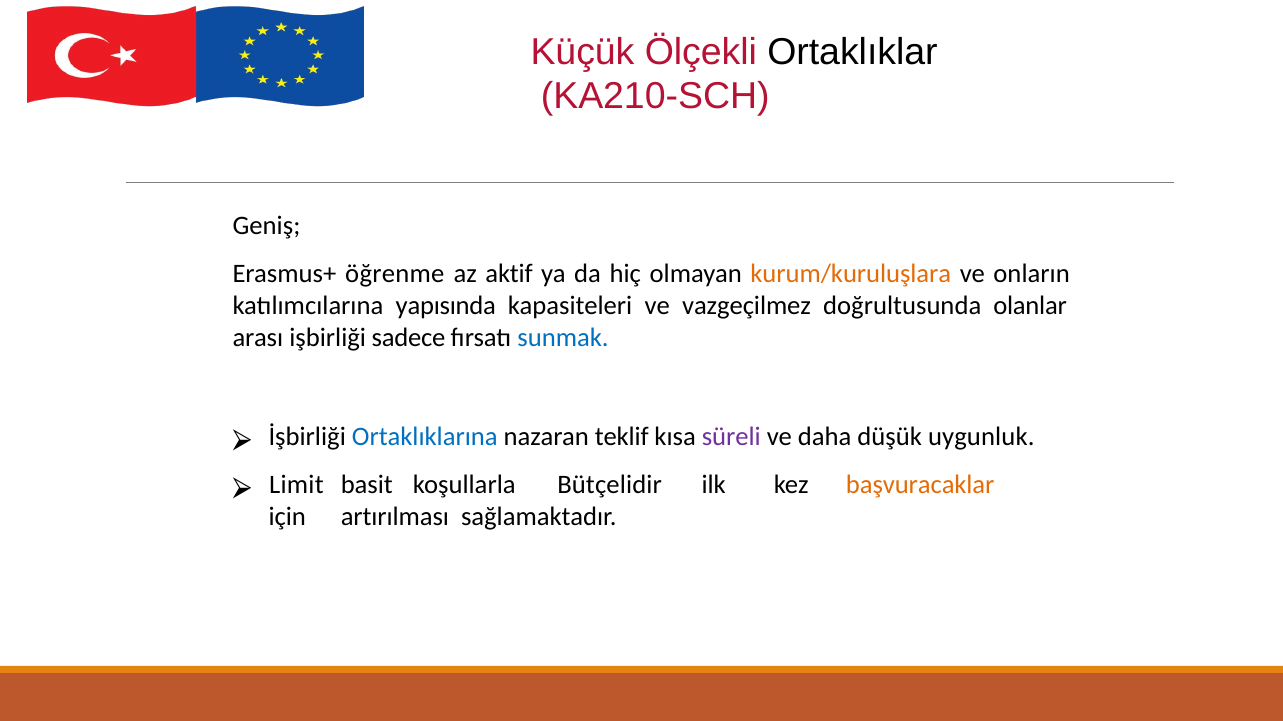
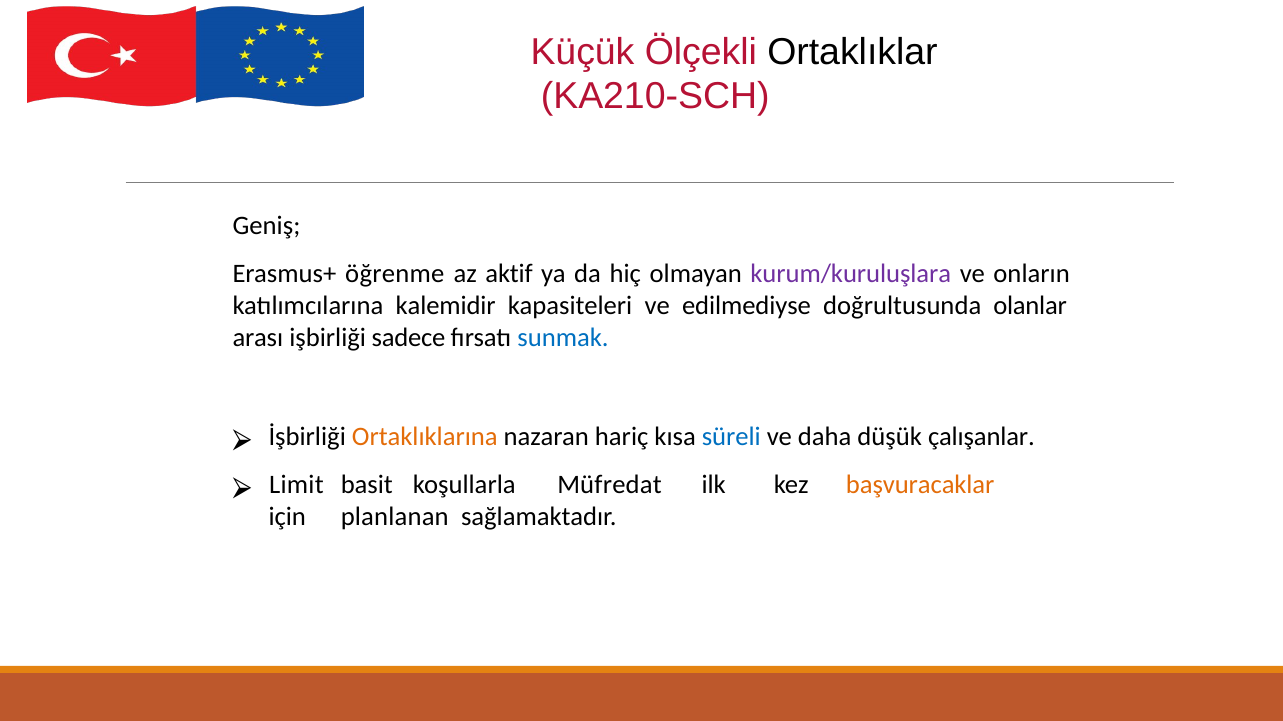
kurum/kuruluşlara colour: orange -> purple (851, 274)
yapısında: yapısında -> kalemidir (446, 306)
vazgeçilmez: vazgeçilmez -> edilmediyse (747, 306)
Ortaklıklarına colour: blue -> orange (425, 437)
teklif: teklif -> hariç (622, 437)
süreli colour: purple -> blue (731, 437)
uygunluk: uygunluk -> çalışanlar (981, 437)
Bütçelidir: Bütçelidir -> Müfredat (610, 486)
artırılması: artırılması -> planlanan (395, 518)
